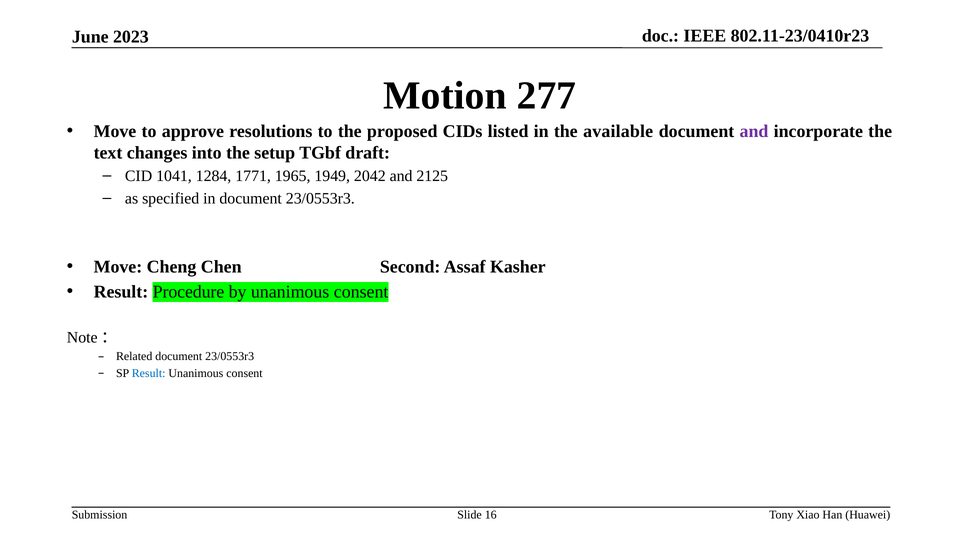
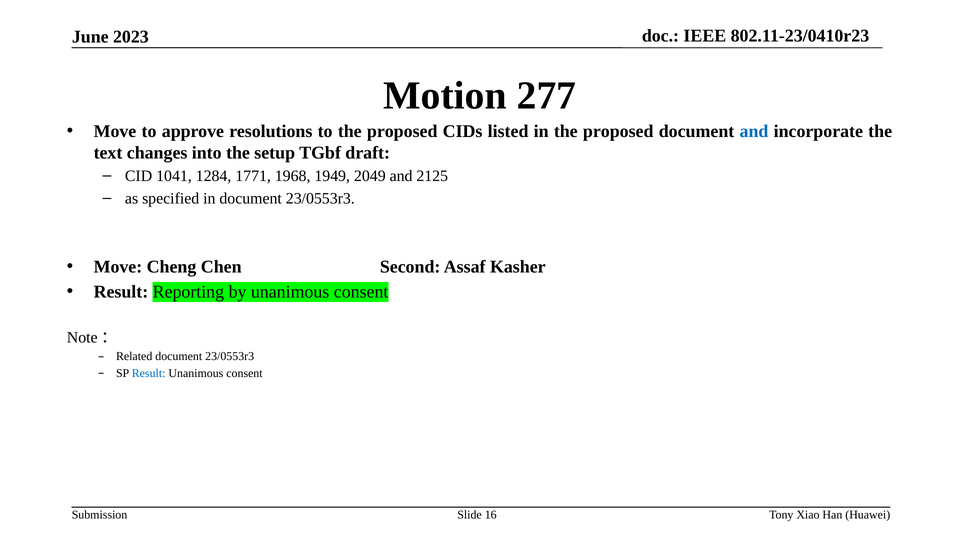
in the available: available -> proposed (618, 131)
and colour: purple -> blue (754, 131)
1965: 1965 -> 1968 (293, 176)
2042: 2042 -> 2049 (370, 176)
Procedure: Procedure -> Reporting (188, 292)
